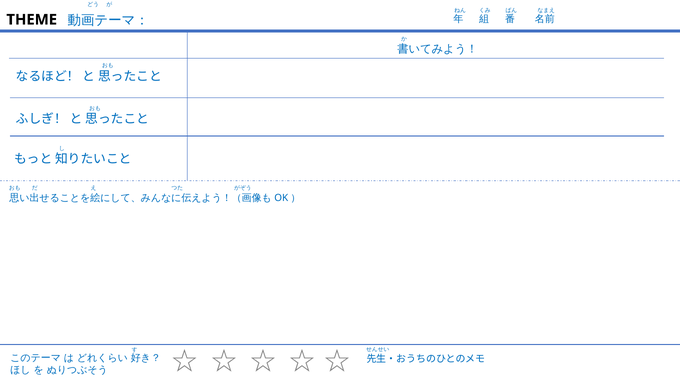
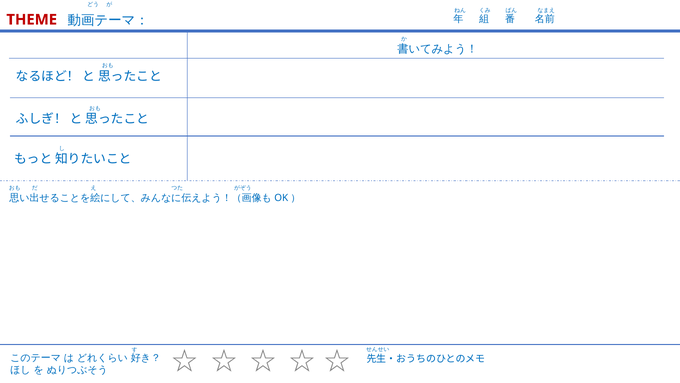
THEME colour: black -> red (32, 20)
